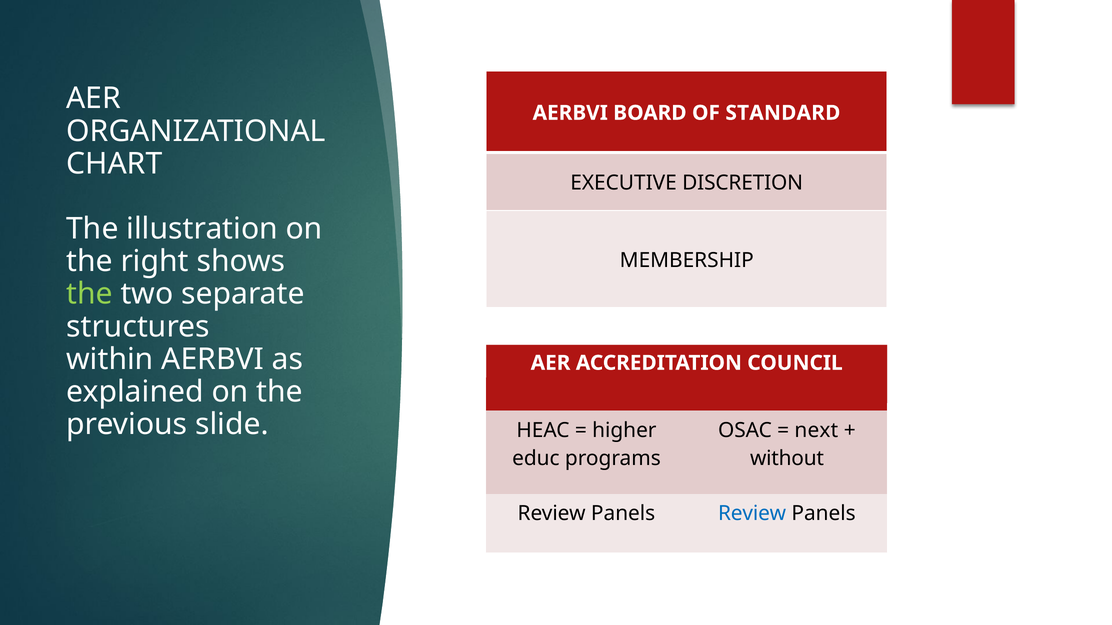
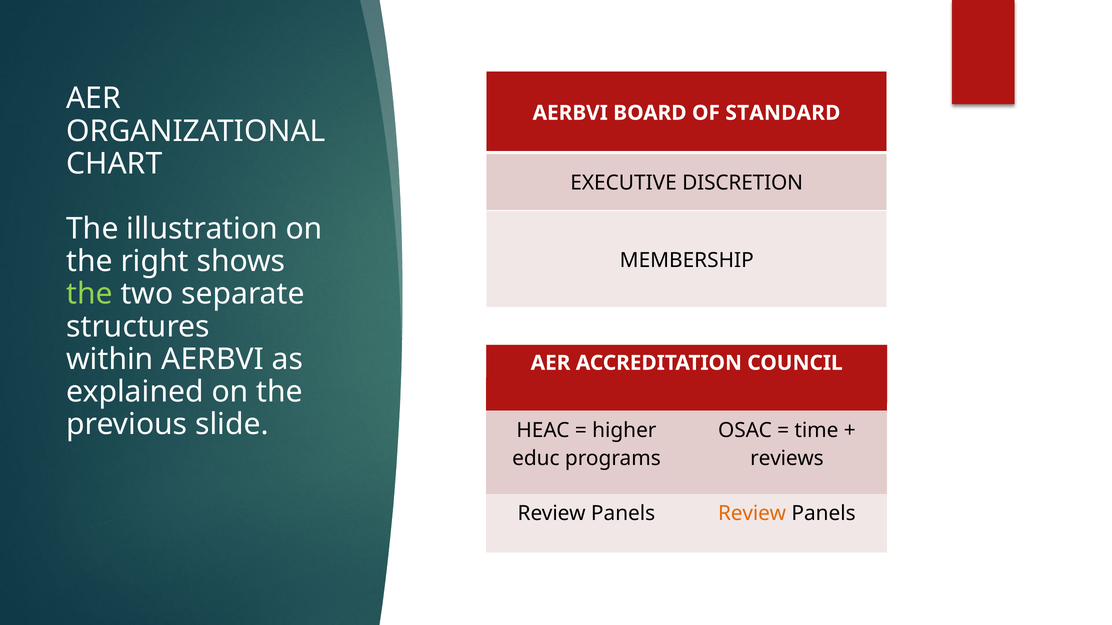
next: next -> time (816, 431)
without: without -> reviews (787, 459)
Review colour: blue -> orange (752, 514)
